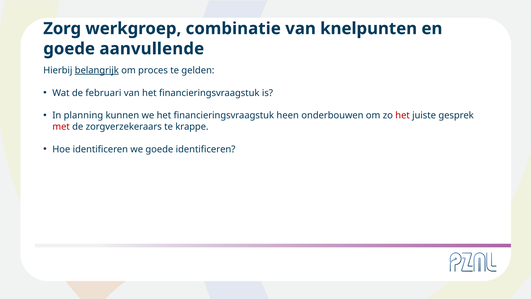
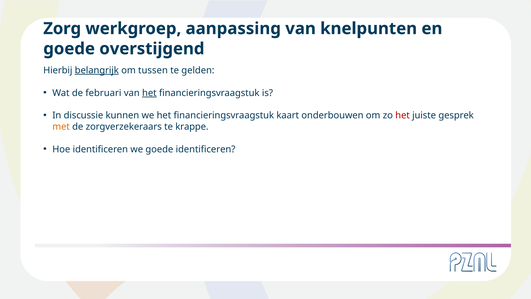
combinatie: combinatie -> aanpassing (233, 29)
aanvullende: aanvullende -> overstijgend (152, 49)
proces: proces -> tussen (153, 70)
het underline: none -> present (149, 93)
planning: planning -> discussie (83, 115)
heen: heen -> kaart (288, 115)
met colour: red -> orange (61, 127)
